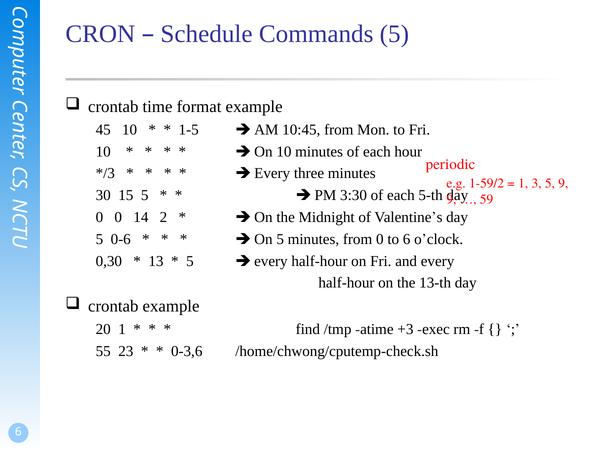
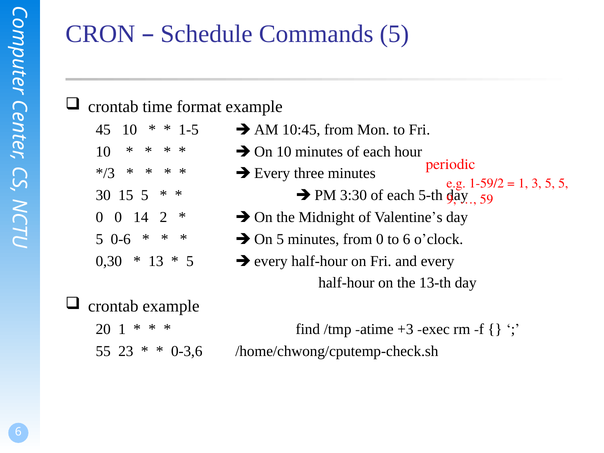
5 9: 9 -> 5 (563, 183)
